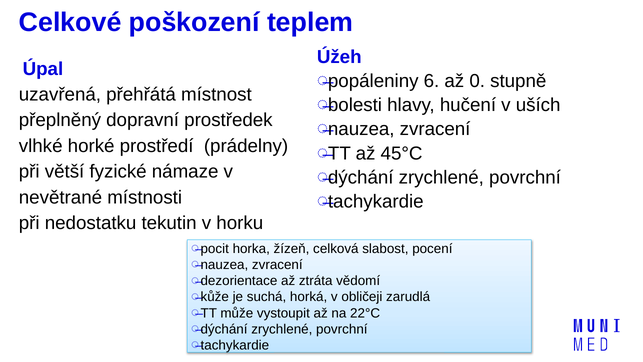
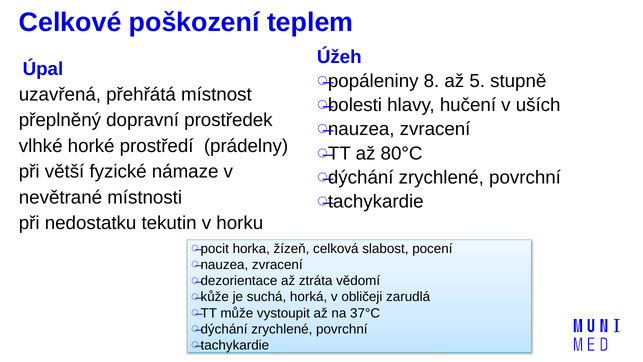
6: 6 -> 8 (431, 81)
0: 0 -> 5 (477, 81)
45°C: 45°C -> 80°C (402, 153)
22°C: 22°C -> 37°C (365, 313)
